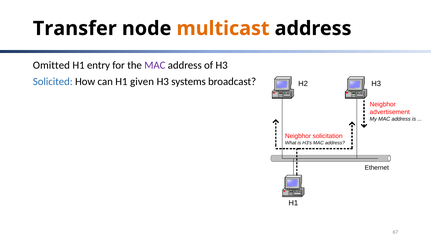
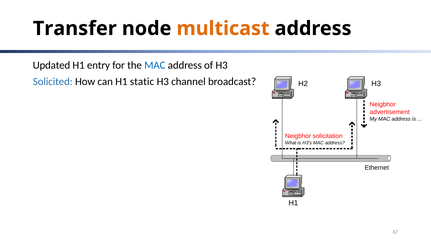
Omitted: Omitted -> Updated (51, 65)
MAC colour: purple -> blue (155, 65)
given: given -> static (142, 81)
systems: systems -> channel (188, 81)
